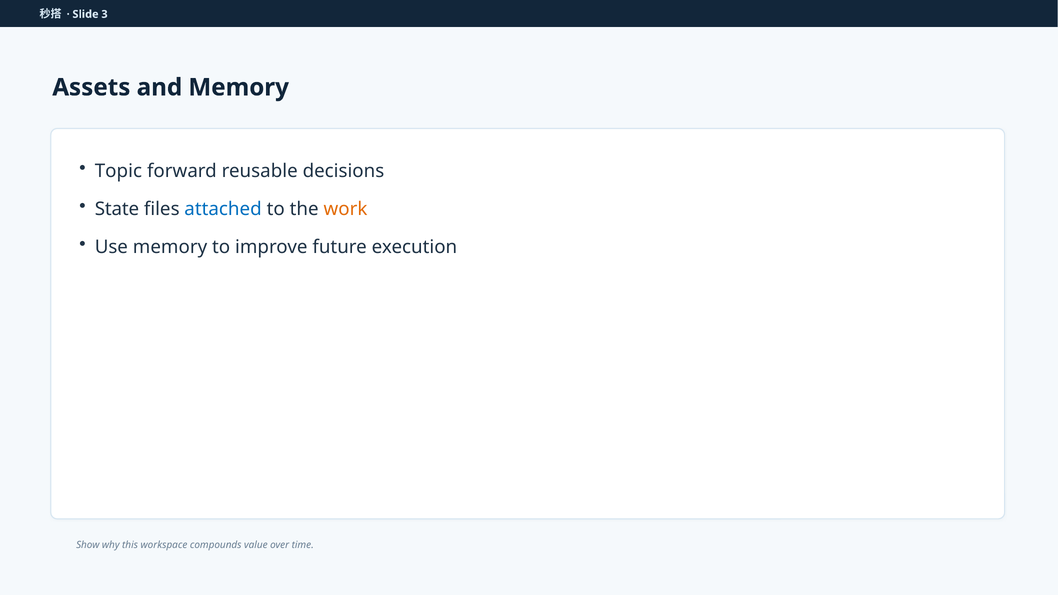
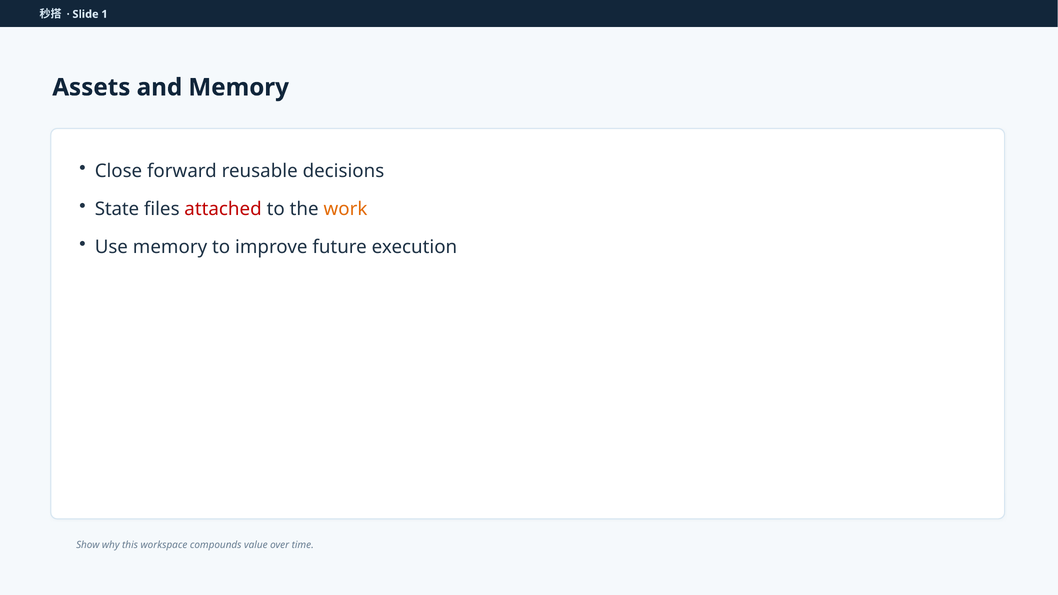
3: 3 -> 1 (104, 14)
Topic: Topic -> Close (118, 171)
attached colour: blue -> red (223, 209)
